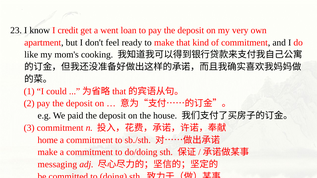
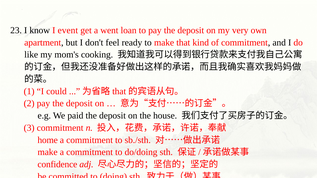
credit: credit -> event (68, 30)
messaging: messaging -> confidence (57, 165)
